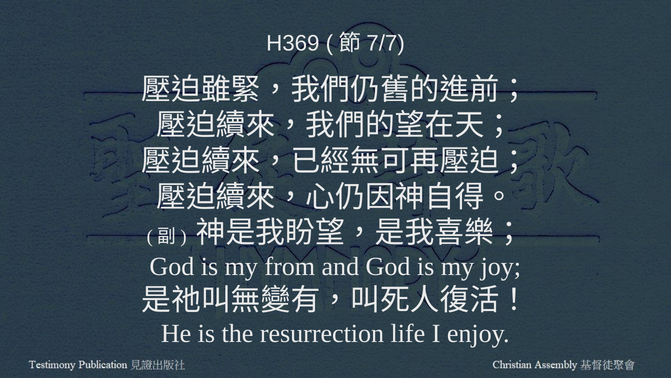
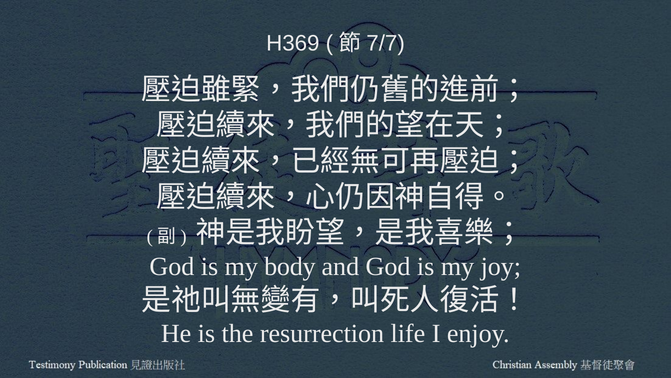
from: from -> body (290, 266)
